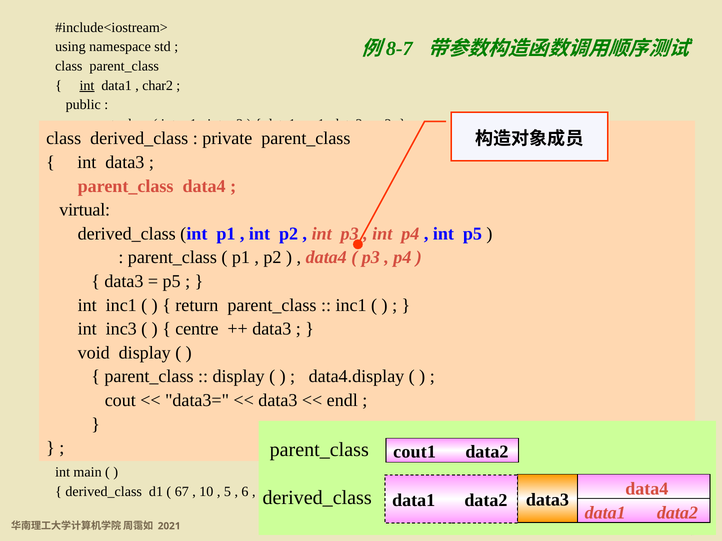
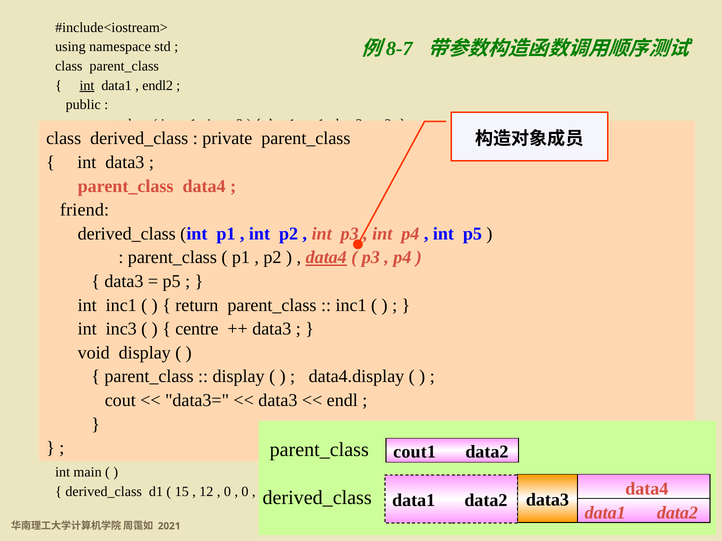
char2: char2 -> endl2 (158, 86)
virtual: virtual -> friend (85, 210)
data4 underline: none -> present (326, 258)
67: 67 -> 15 (182, 492)
10: 10 -> 12 (206, 492)
5: 5 -> 0 (227, 492)
6: 6 -> 0 (245, 492)
